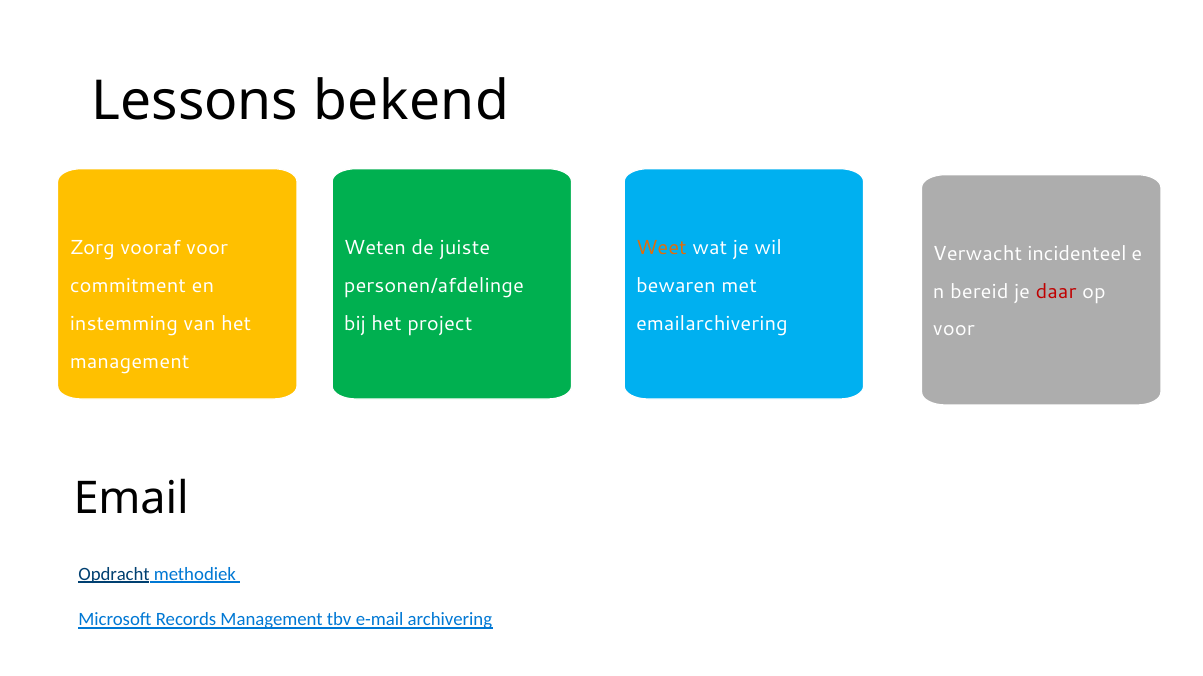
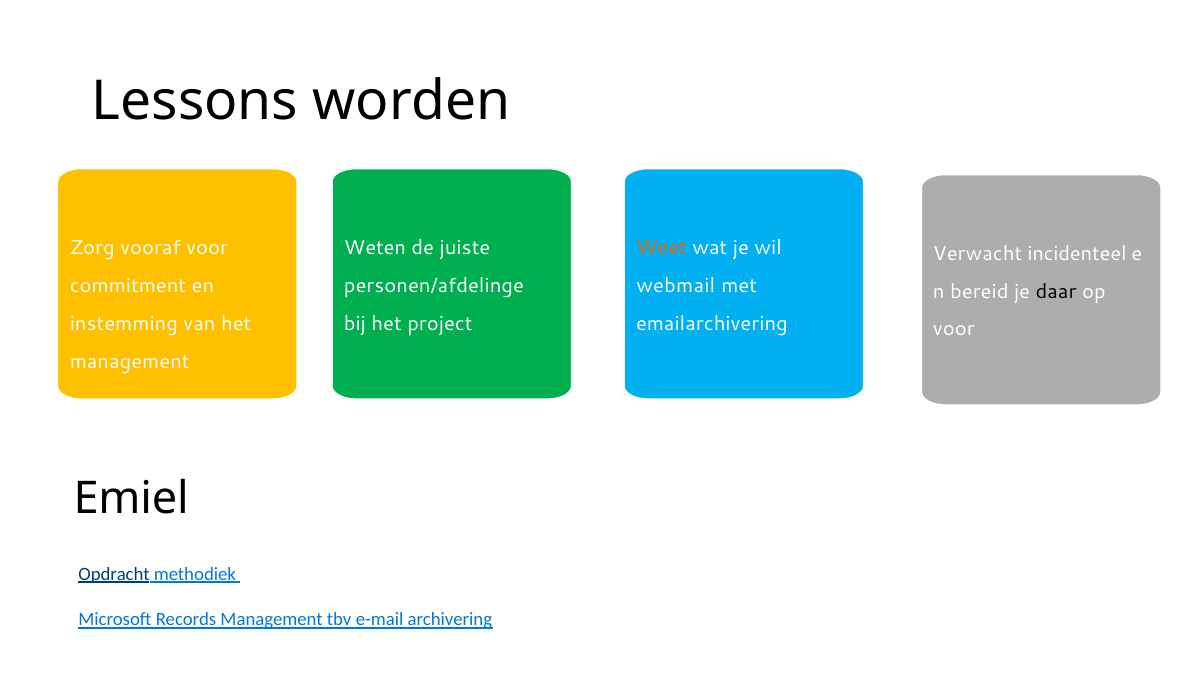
bekend: bekend -> worden (412, 101)
bewaren: bewaren -> webmail (676, 286)
daar colour: red -> black (1056, 292)
Email: Email -> Emiel (131, 499)
